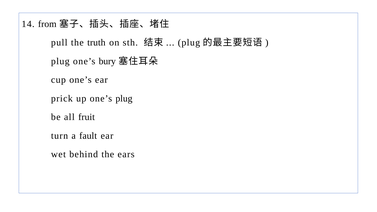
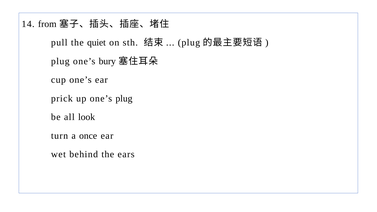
truth: truth -> quiet (96, 43)
fruit: fruit -> look (87, 117)
fault: fault -> once (88, 136)
